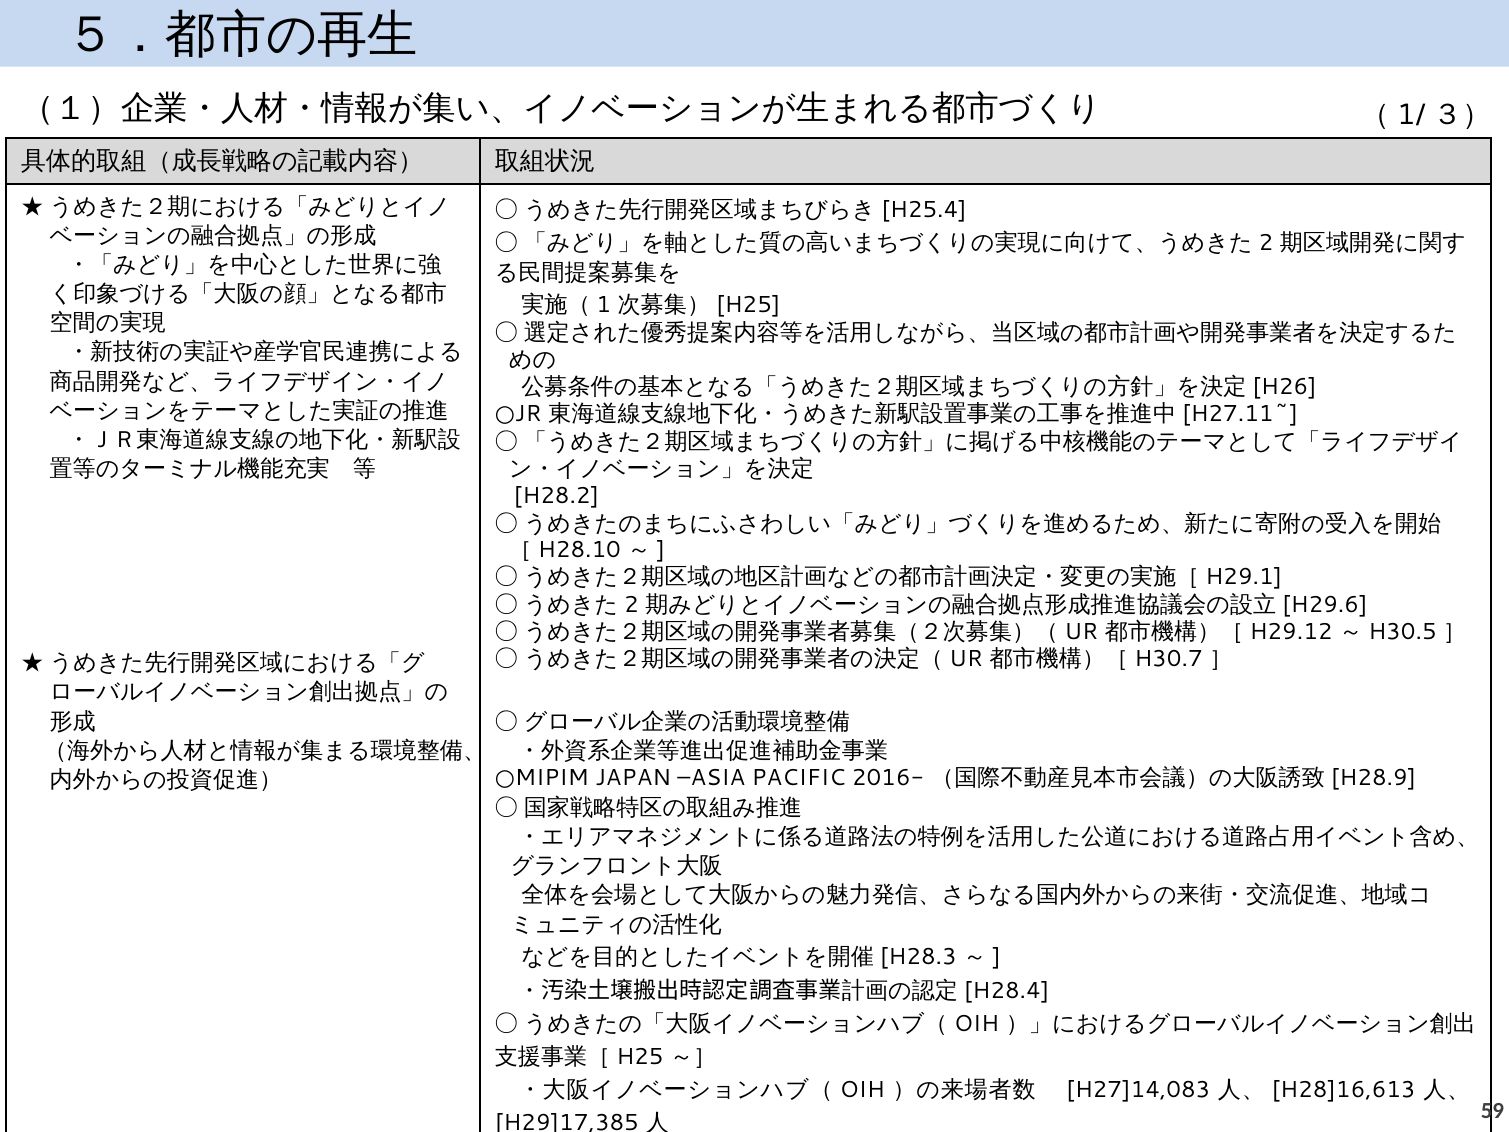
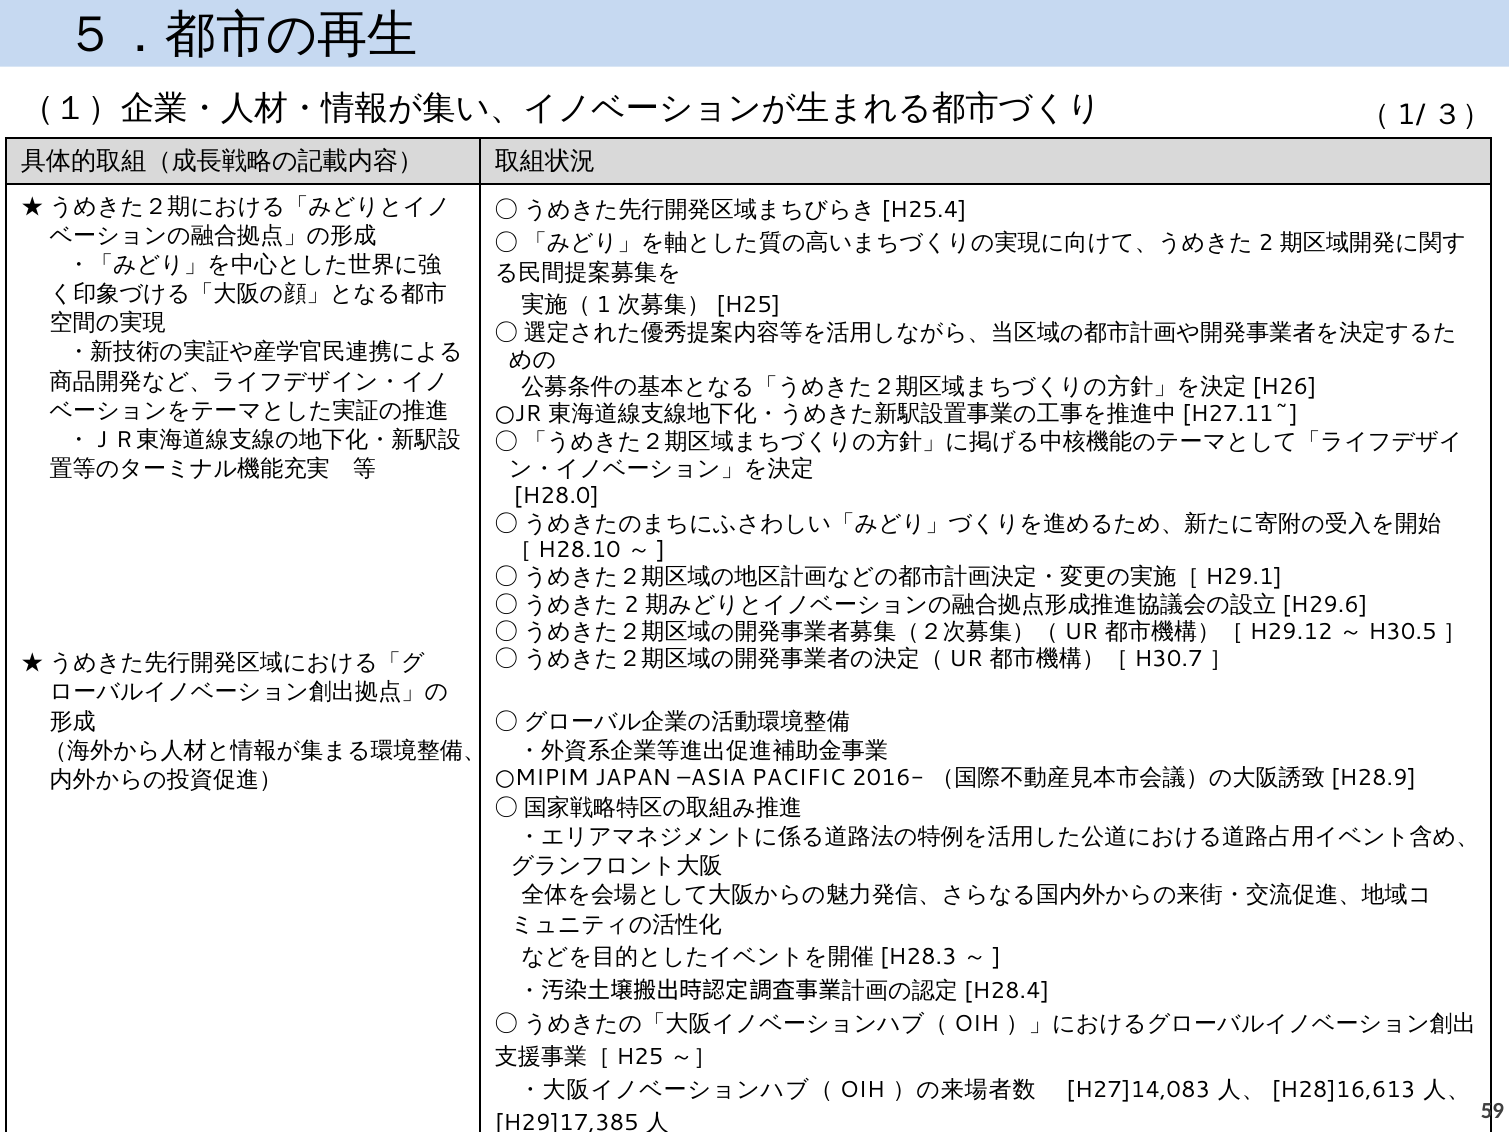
H28.2: H28.2 -> H28.0 (556, 495)
